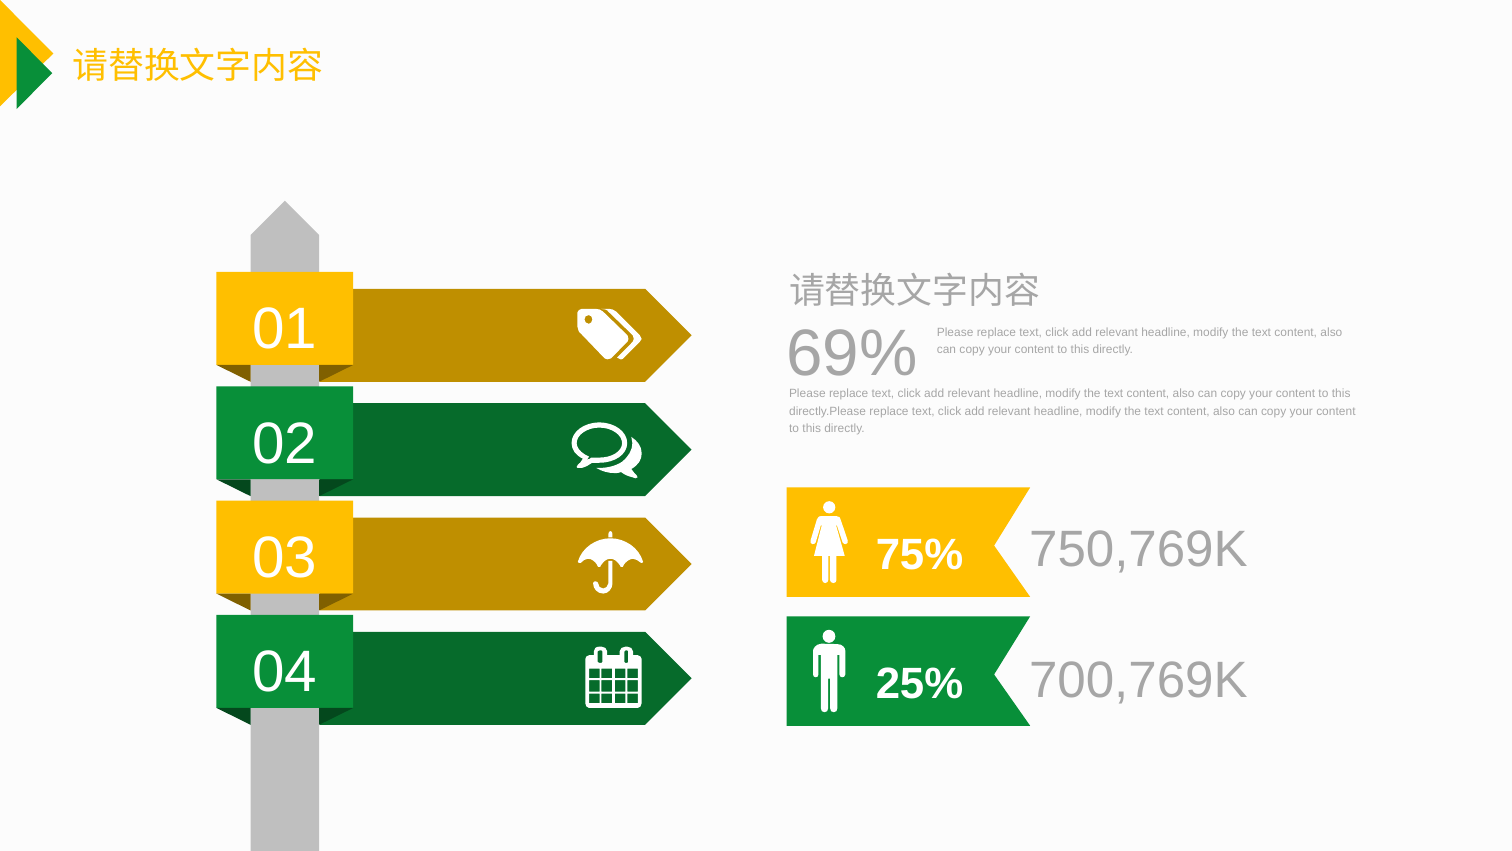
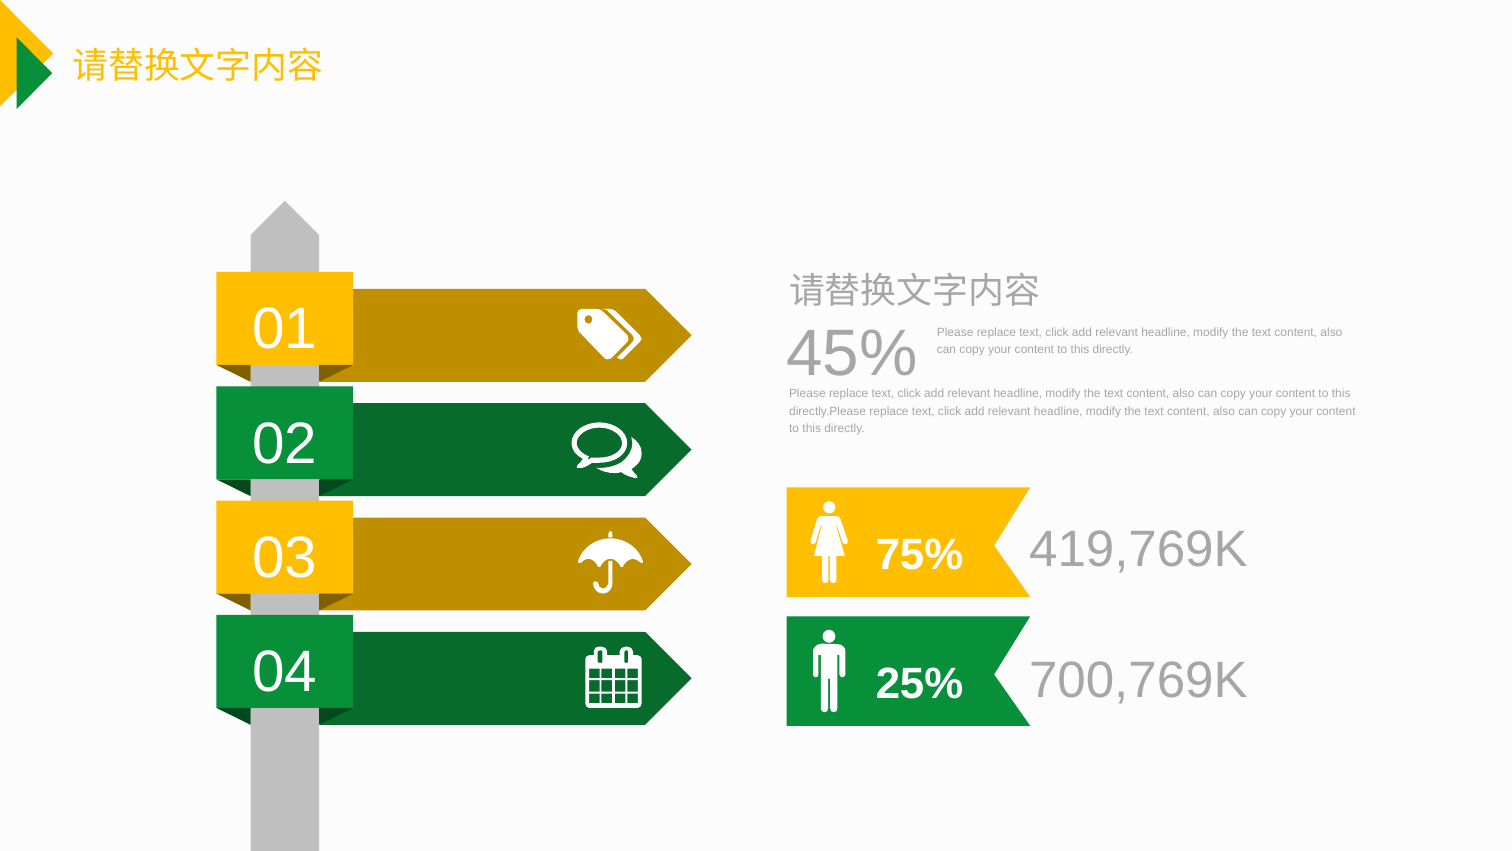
69%: 69% -> 45% (852, 354)
750,769K: 750,769K -> 419,769K (1138, 549)
